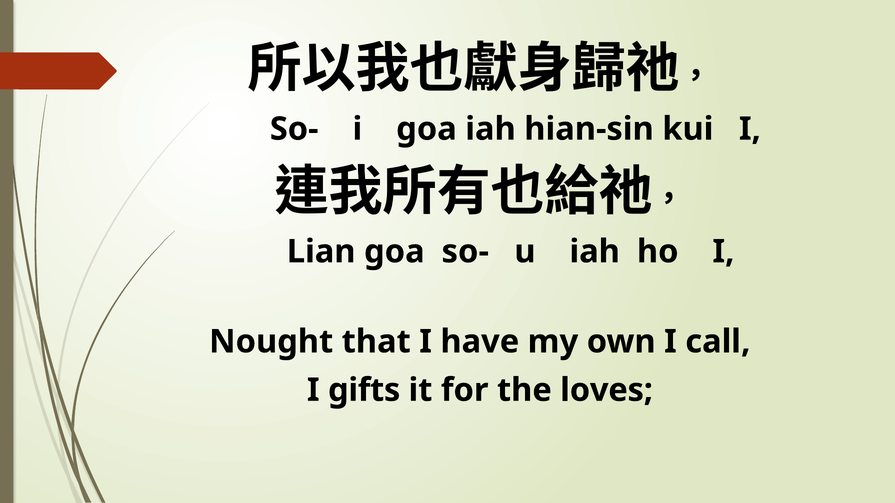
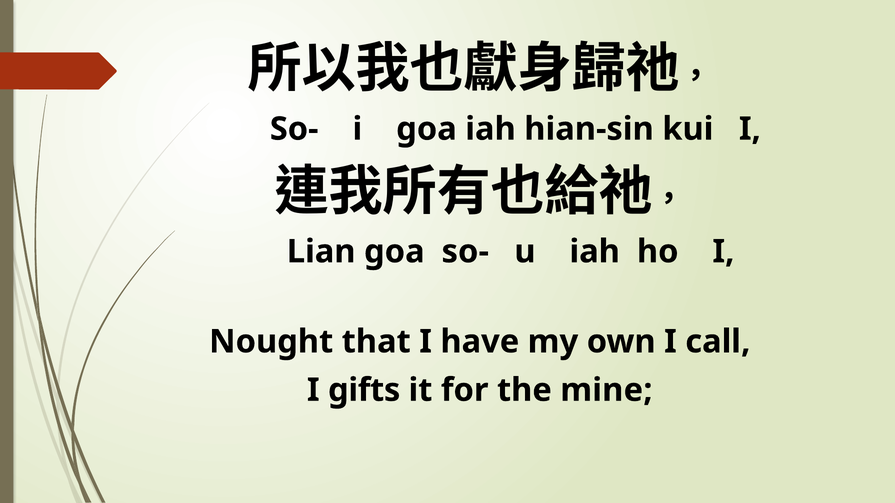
loves: loves -> mine (606, 390)
